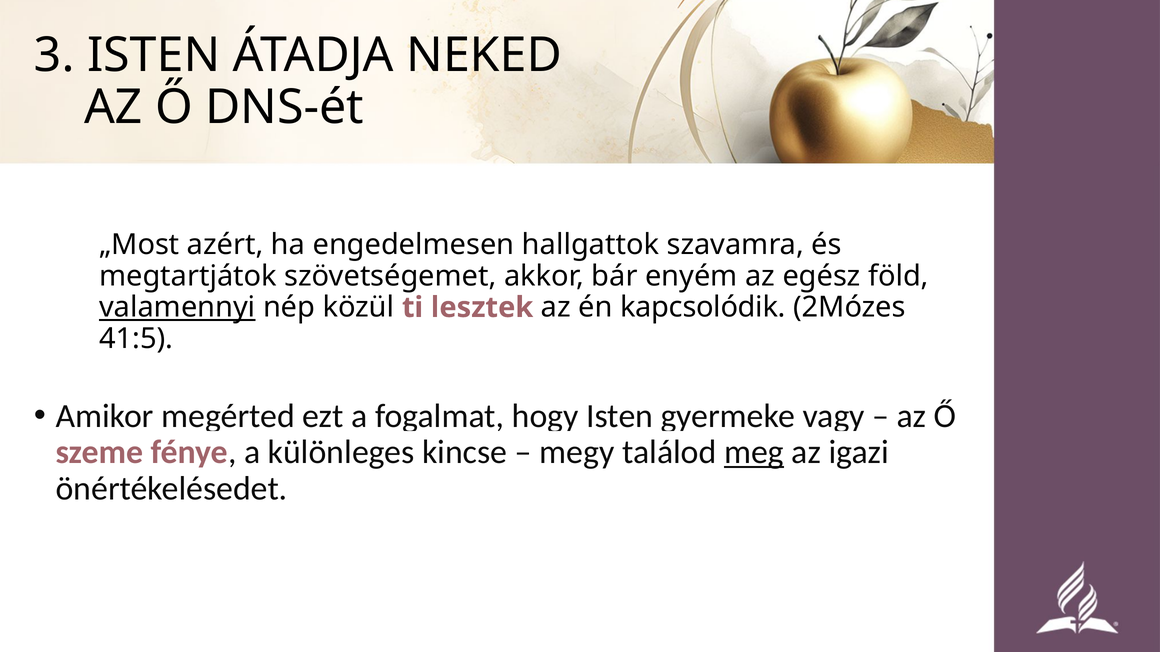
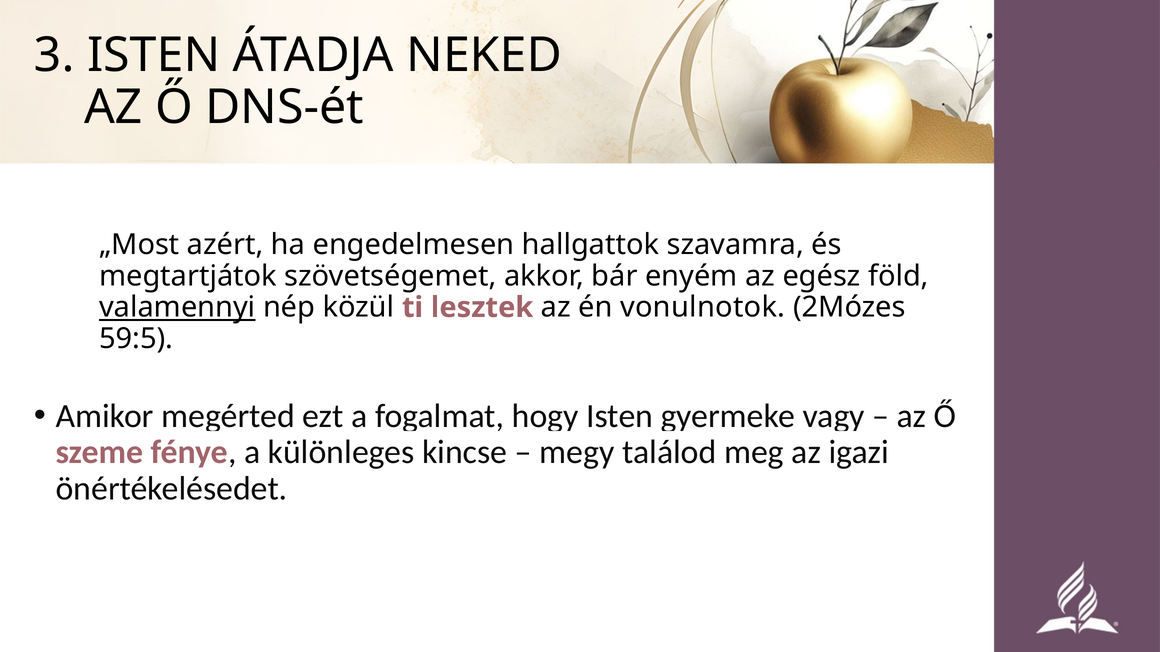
kapcsolódik: kapcsolódik -> vonulnotok (703, 308)
41:5: 41:5 -> 59:5 (136, 339)
meg underline: present -> none (754, 453)
